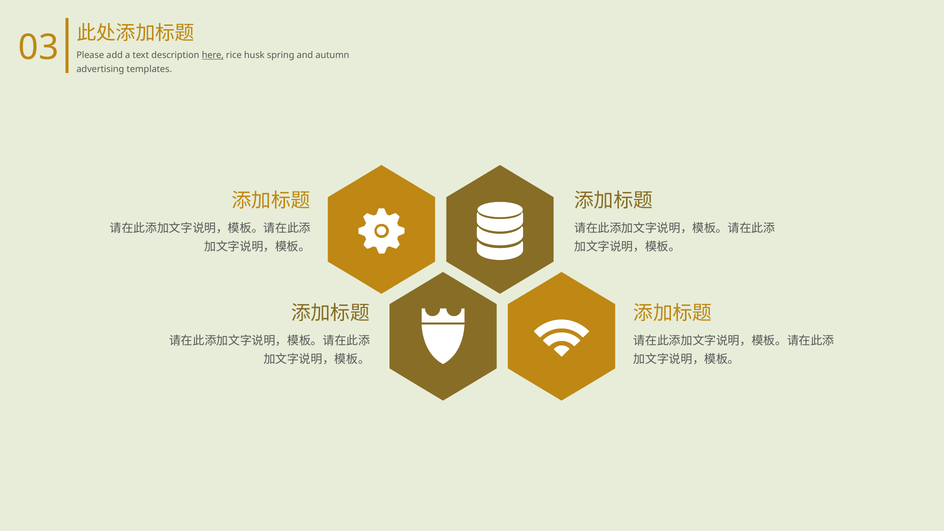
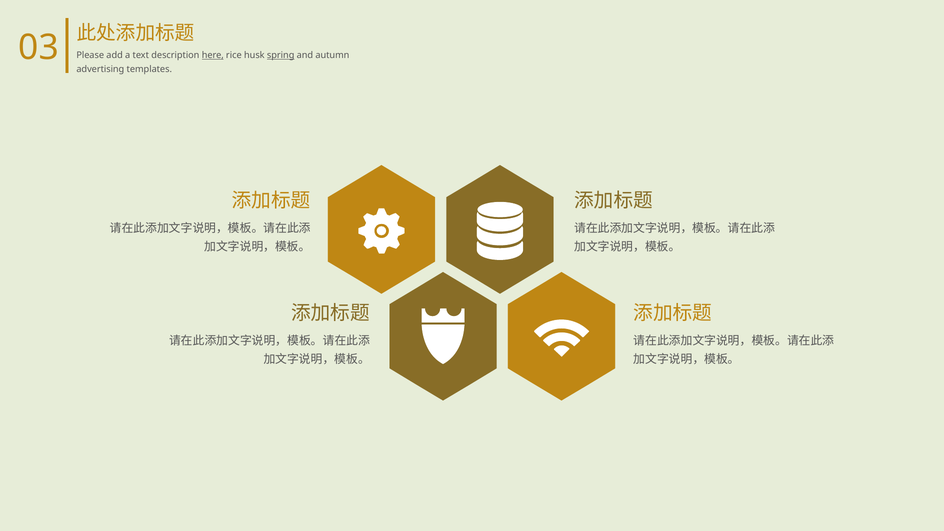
spring underline: none -> present (281, 55)
